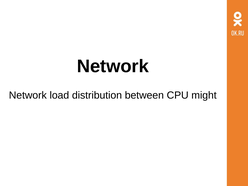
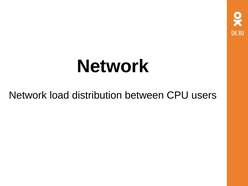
might: might -> users (204, 95)
